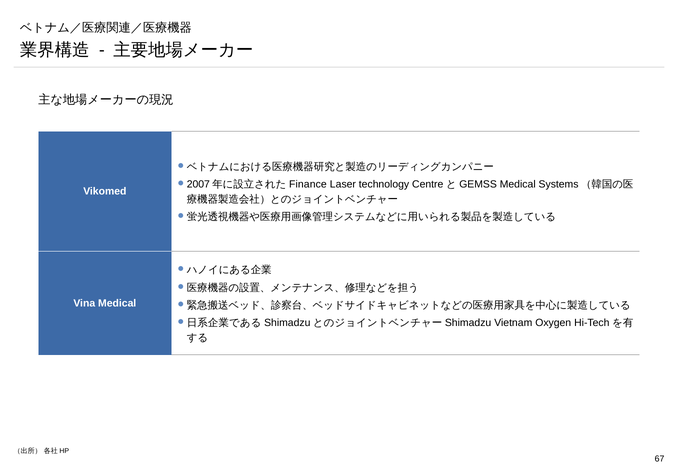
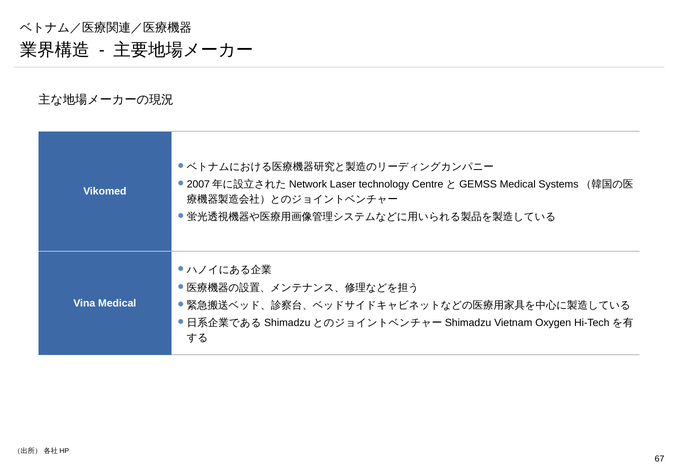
Finance: Finance -> Network (308, 185)
